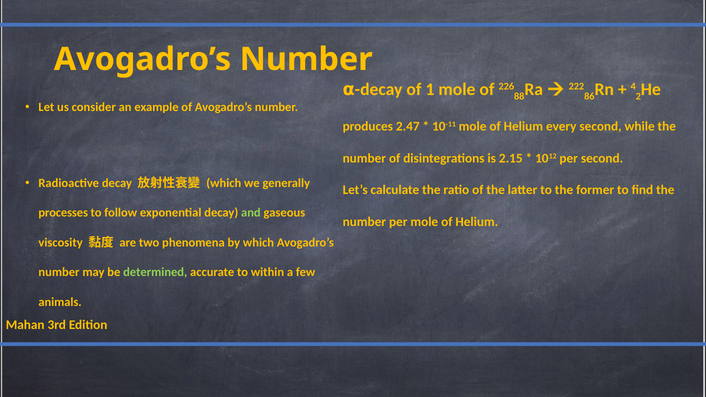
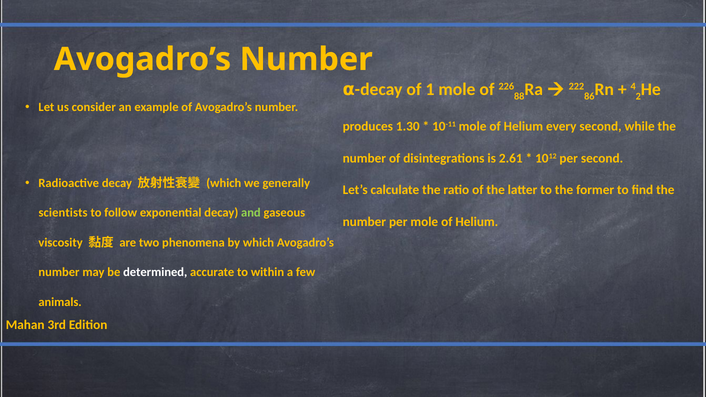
2.47: 2.47 -> 1.30 (408, 126)
2.15: 2.15 -> 2.61 (511, 158)
processes: processes -> scientists (63, 213)
determined colour: light green -> white (155, 272)
